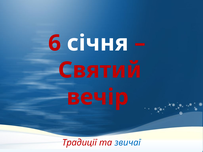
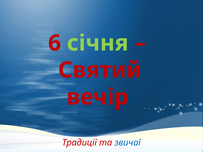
січня colour: white -> light green (98, 43)
